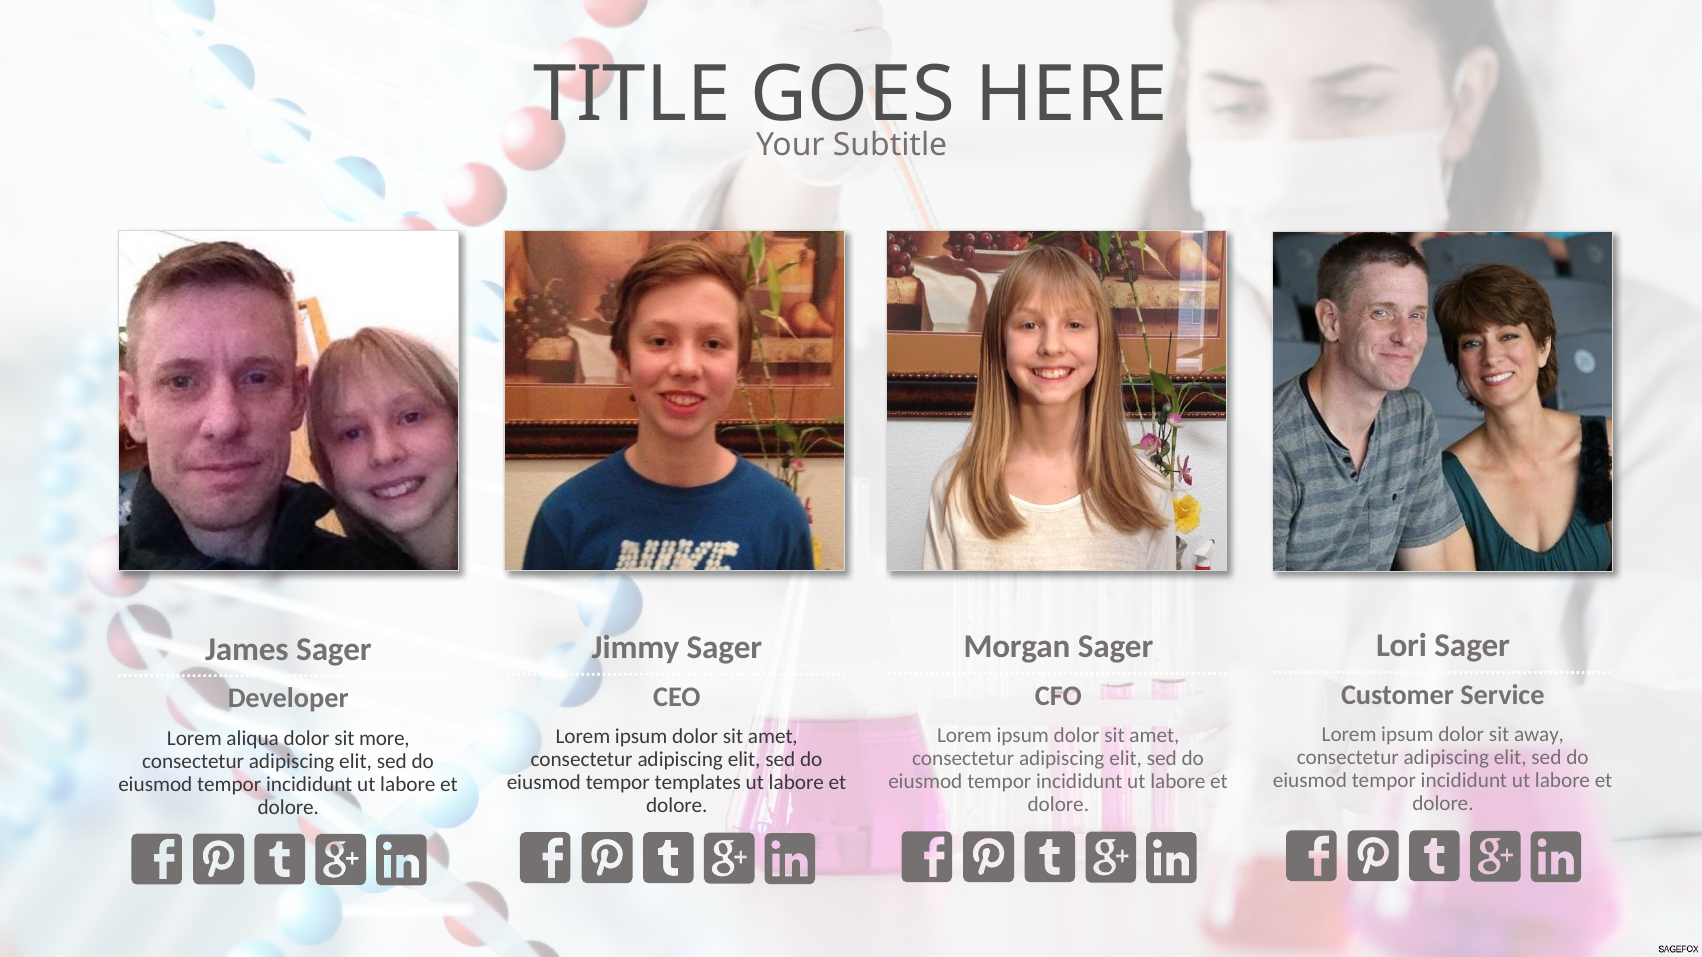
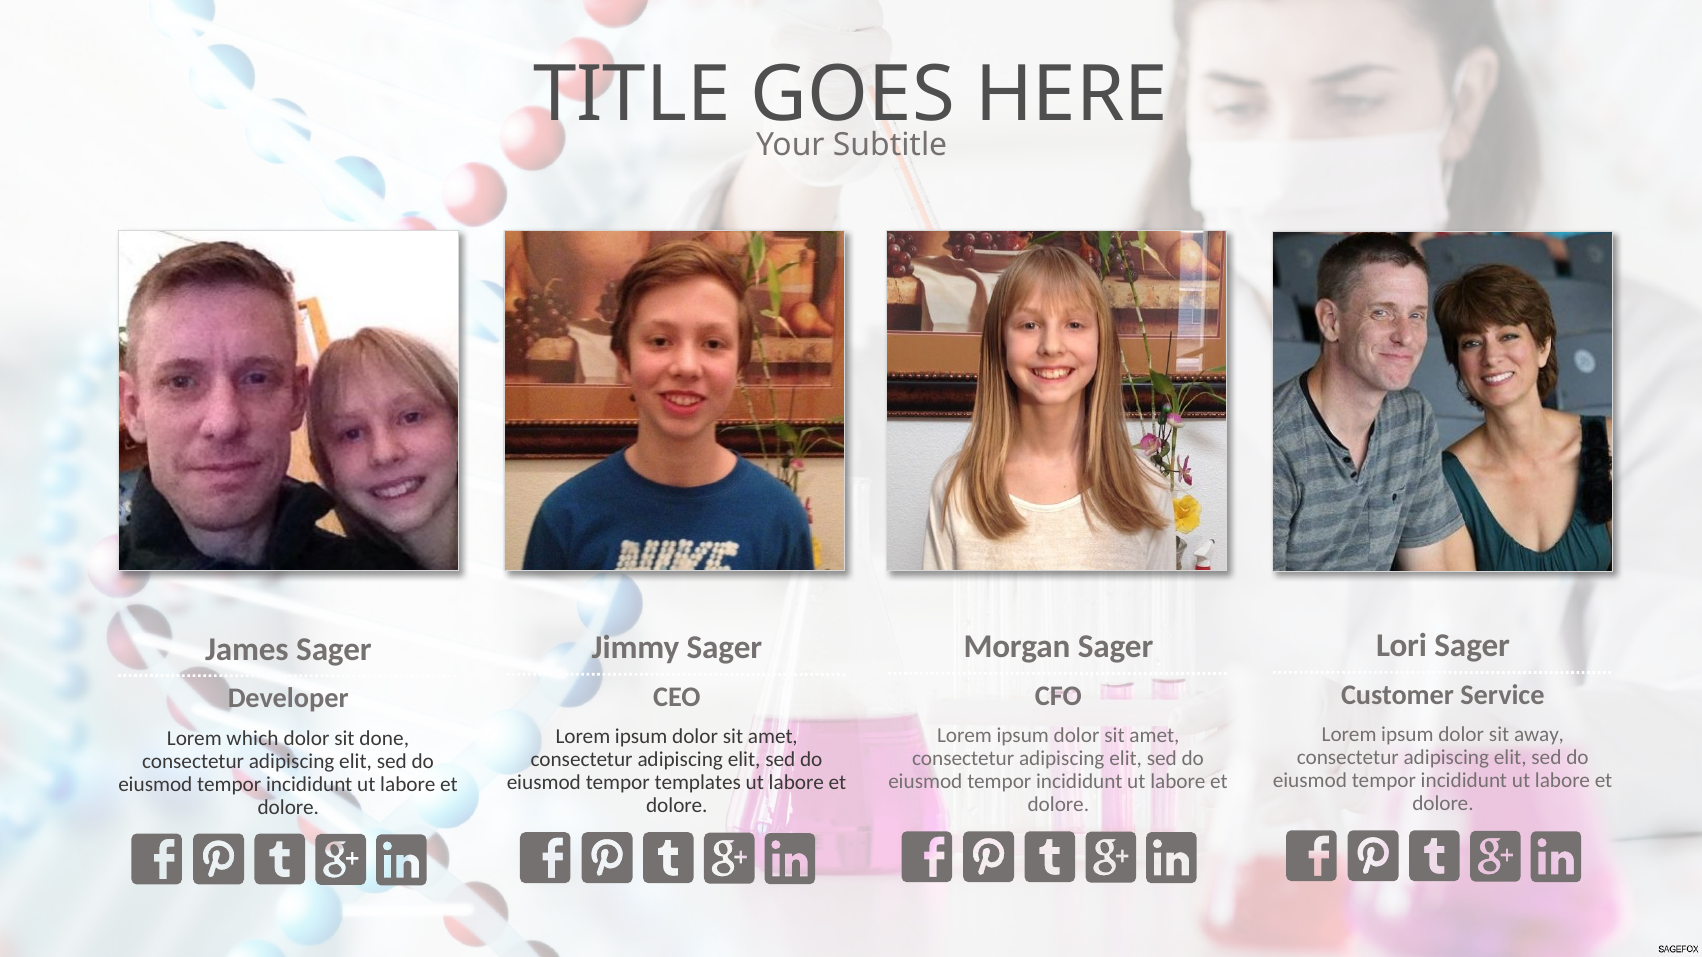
aliqua: aliqua -> which (253, 738)
more: more -> done (384, 738)
